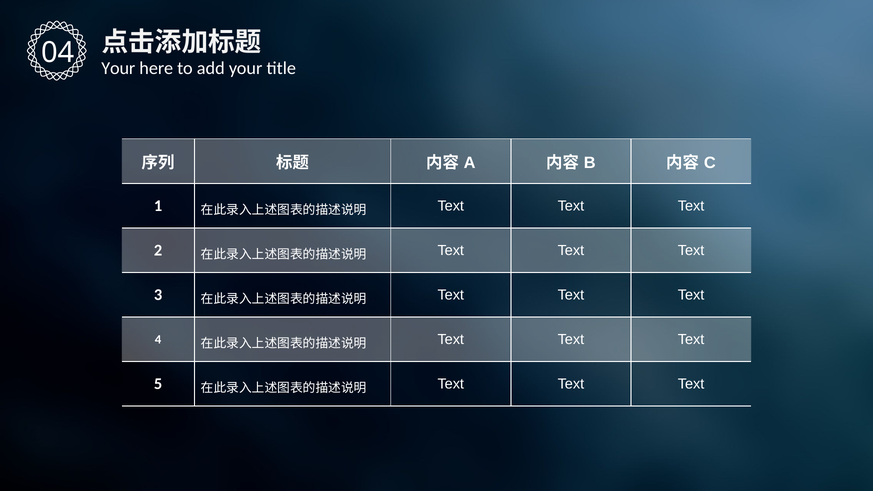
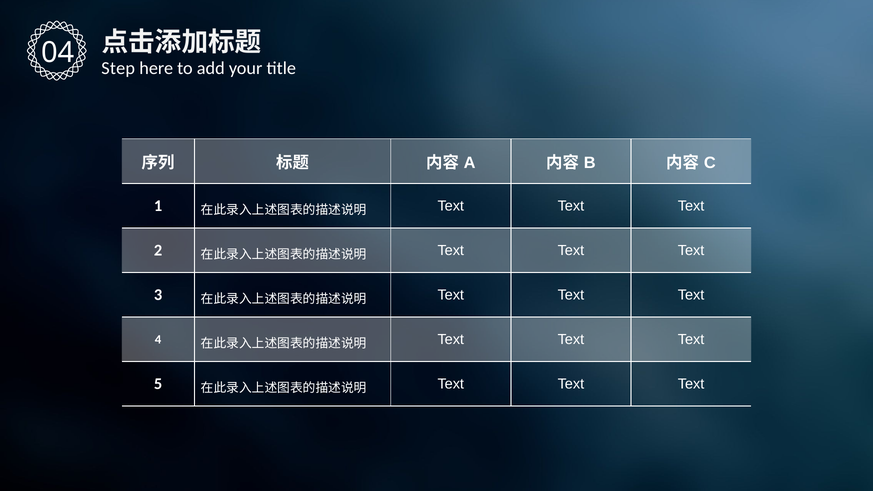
Your: Your -> Step (118, 68)
